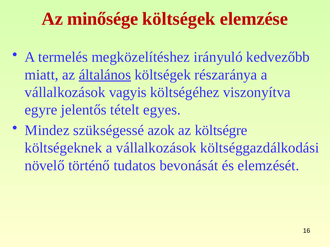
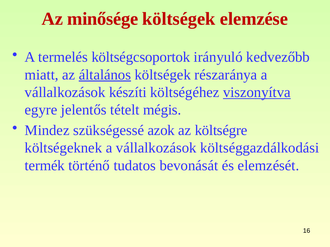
megközelítéshez: megközelítéshez -> költségcsoportok (141, 57)
vagyis: vagyis -> készíti (128, 92)
viszonyítva underline: none -> present (257, 92)
egyes: egyes -> mégis (162, 110)
növelő: növelő -> termék (45, 166)
